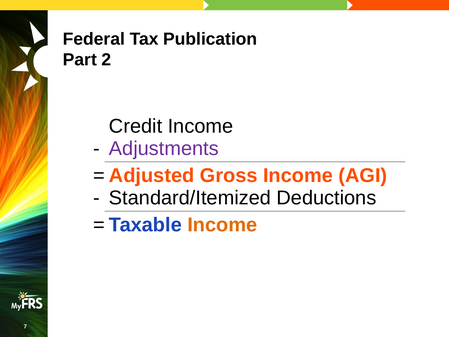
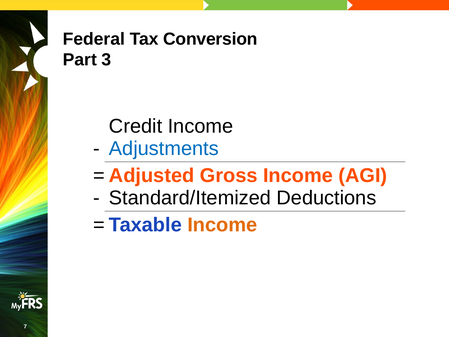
Publication: Publication -> Conversion (210, 39)
2: 2 -> 3 (107, 60)
Adjustments colour: purple -> blue (164, 149)
